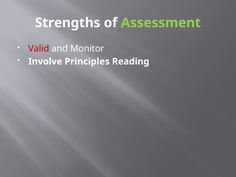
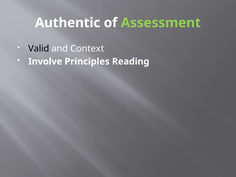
Strengths: Strengths -> Authentic (68, 23)
Valid colour: red -> black (39, 49)
Monitor: Monitor -> Context (87, 49)
